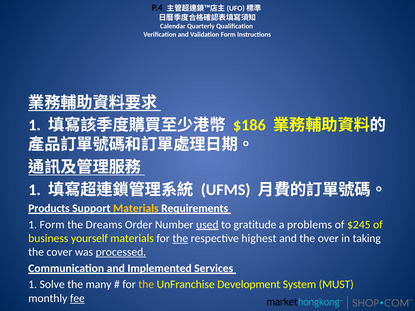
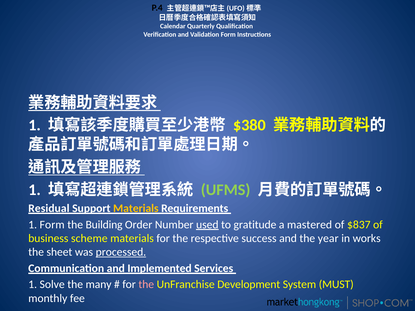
$186: $186 -> $380 (249, 125)
UFMS colour: white -> light green (226, 190)
Products: Products -> Residual (49, 209)
Dreams: Dreams -> Building (104, 225)
problems: problems -> mastered (310, 225)
$245: $245 -> $837 (359, 225)
yourself: yourself -> scheme (89, 239)
the underline: present -> none (180, 239)
highest: highest -> success (259, 239)
over: over -> year (328, 239)
taking: taking -> works (367, 239)
cover: cover -> sheet (59, 252)
the colour: yellow -> pink (146, 285)
fee underline: present -> none (77, 299)
